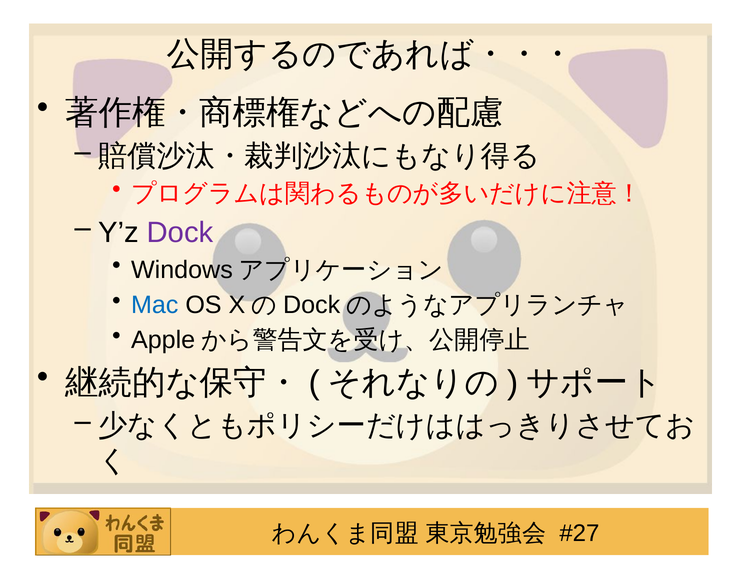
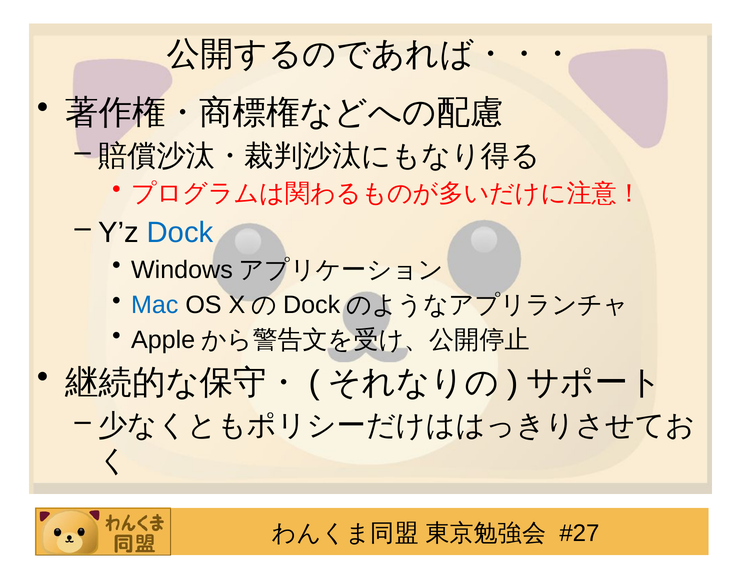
Dock colour: purple -> blue (180, 232)
